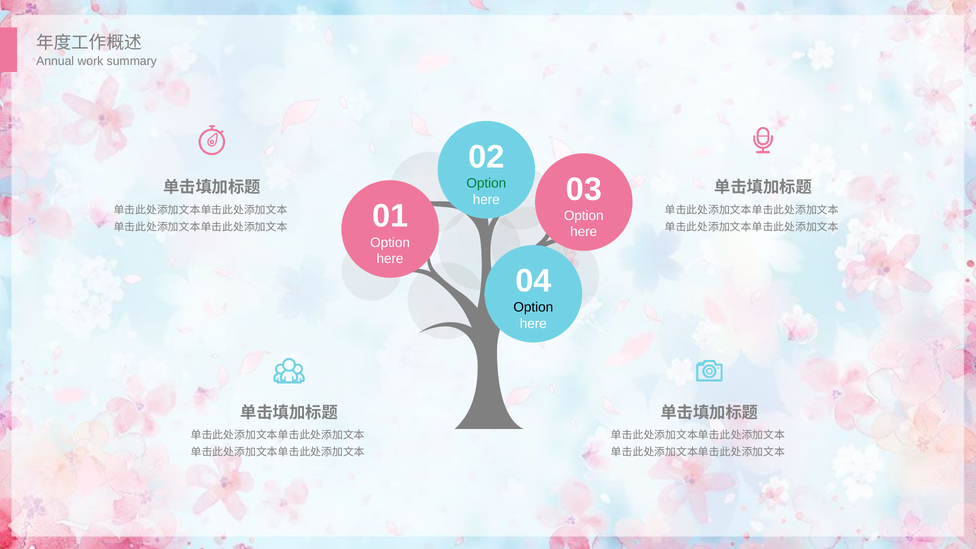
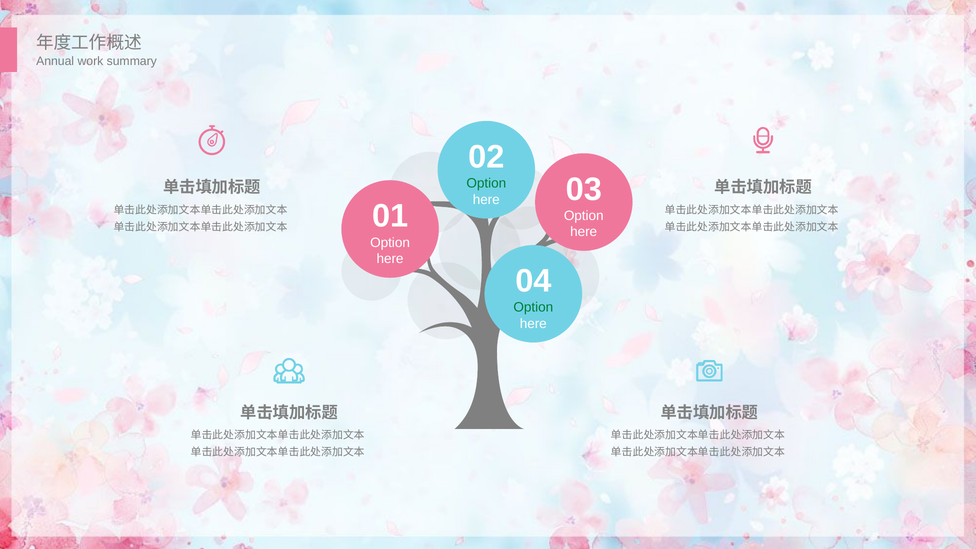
Option colour: black -> green (533, 308)
